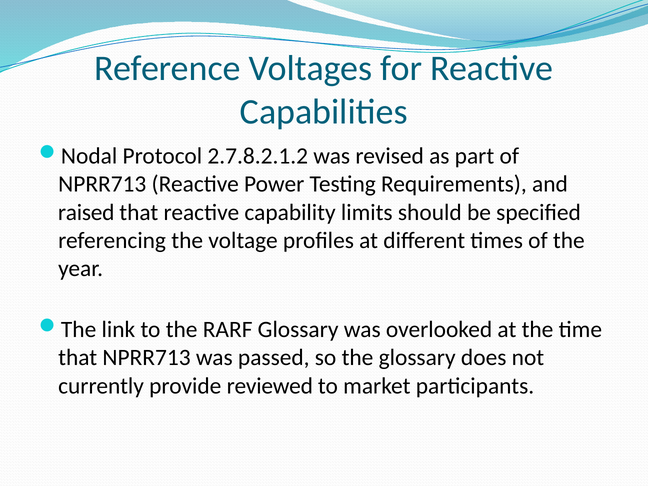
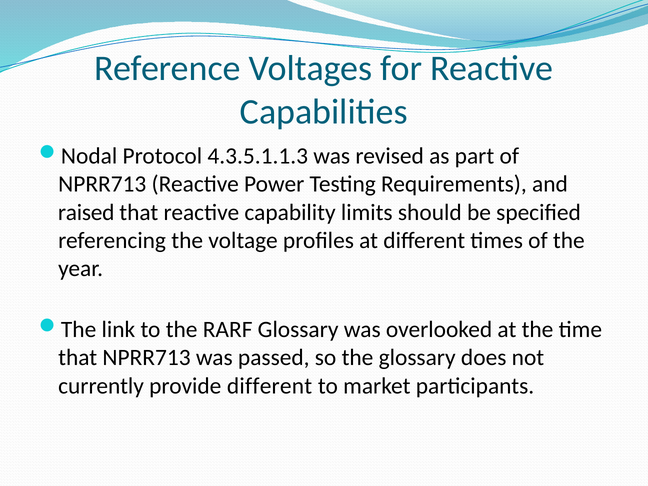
2.7.8.2.1.2: 2.7.8.2.1.2 -> 4.3.5.1.1.3 (258, 156)
provide reviewed: reviewed -> different (270, 386)
